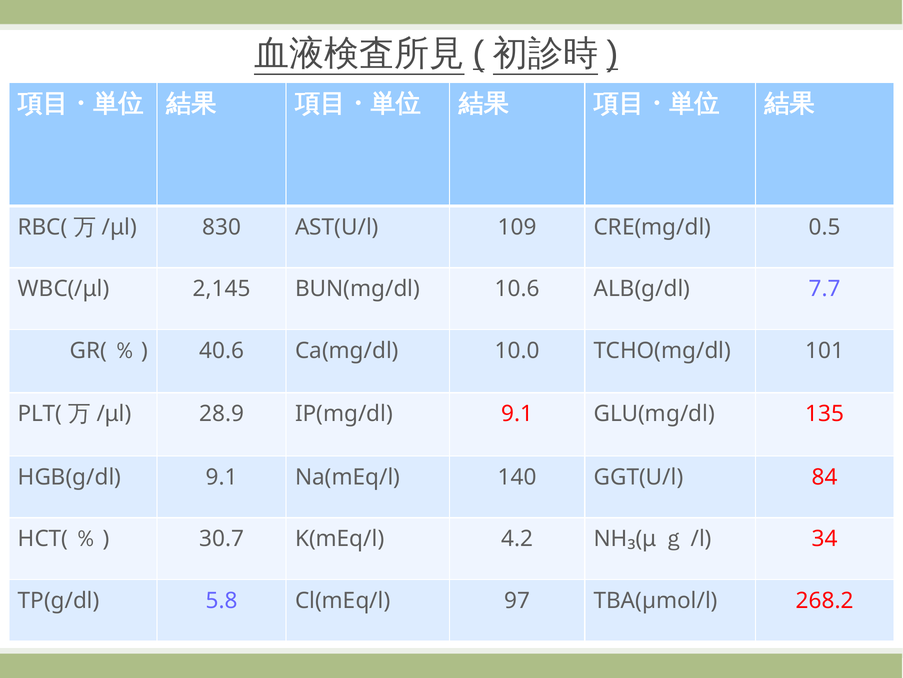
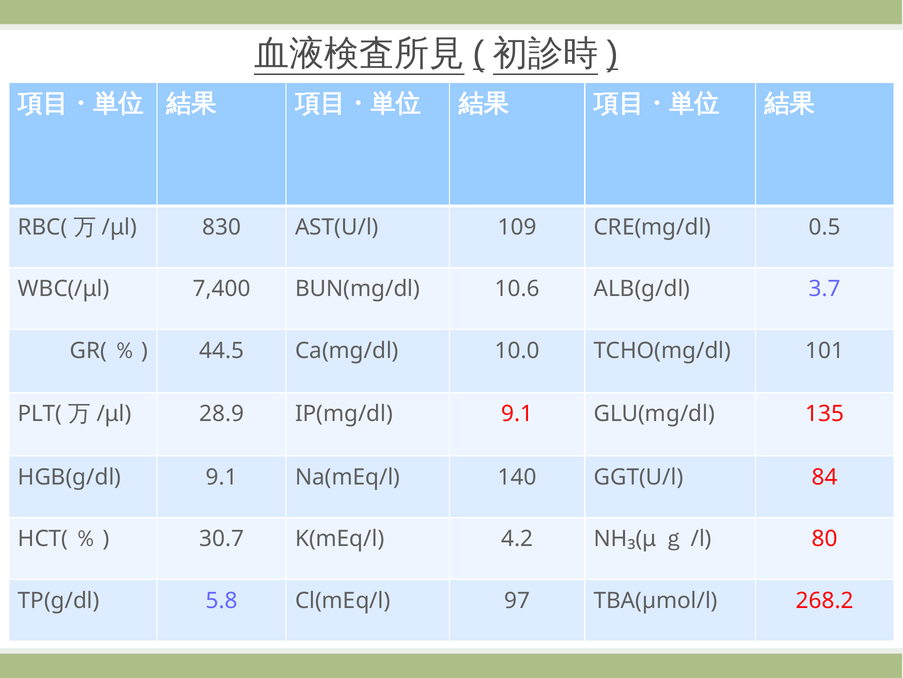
2,145: 2,145 -> 7,400 (222, 289)
7.7: 7.7 -> 3.7 (825, 289)
40.6: 40.6 -> 44.5 (222, 350)
34: 34 -> 80 (825, 538)
